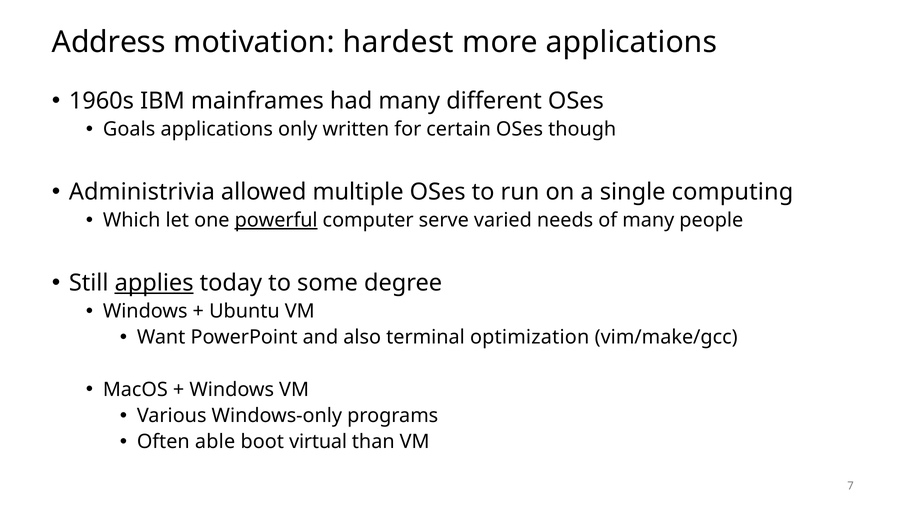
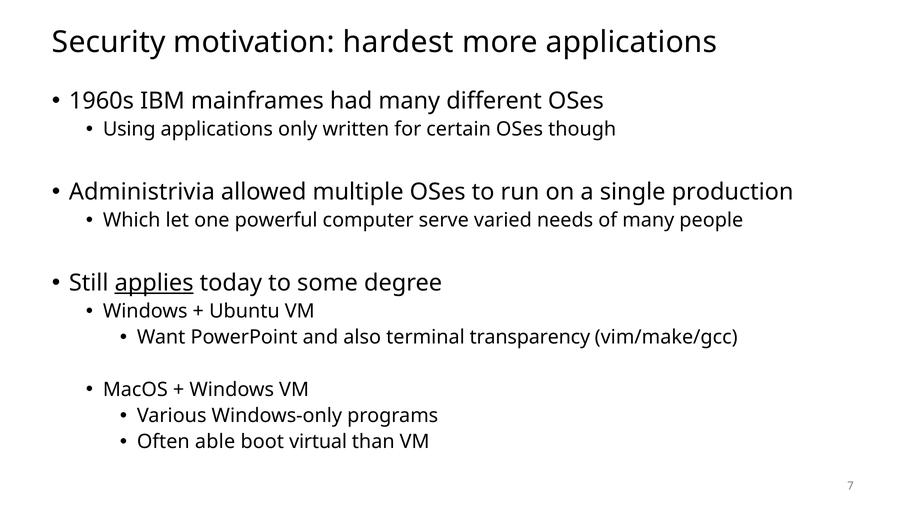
Address: Address -> Security (109, 42)
Goals: Goals -> Using (129, 129)
computing: computing -> production (733, 192)
powerful underline: present -> none (276, 220)
optimization: optimization -> transparency (530, 337)
